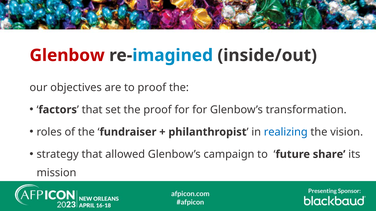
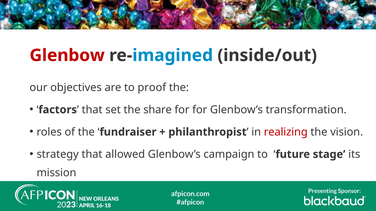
the proof: proof -> share (158, 110)
realizing colour: blue -> red (286, 132)
share: share -> stage (329, 155)
